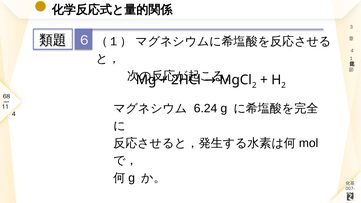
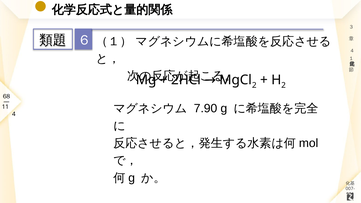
6.24: 6.24 -> 7.90 (206, 109)
